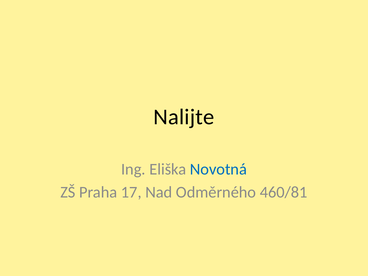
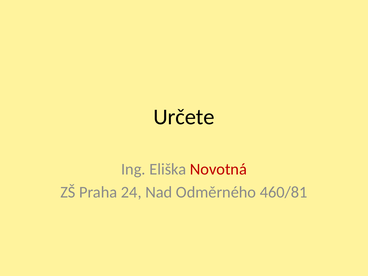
Nalijte: Nalijte -> Určete (184, 117)
Novotná colour: blue -> red (218, 169)
17: 17 -> 24 (131, 192)
